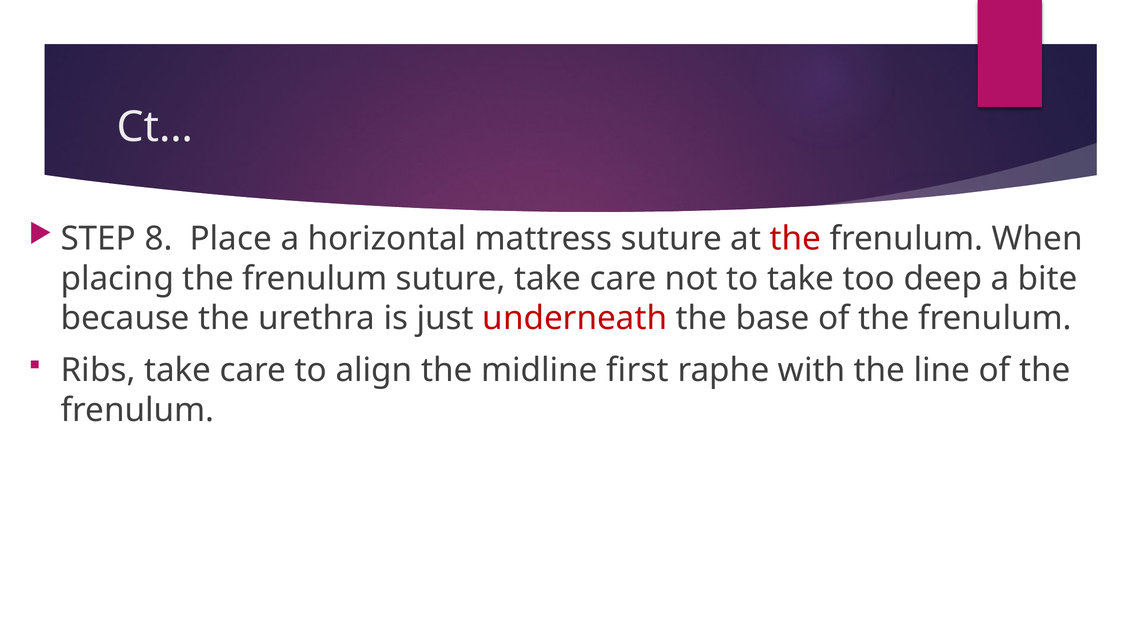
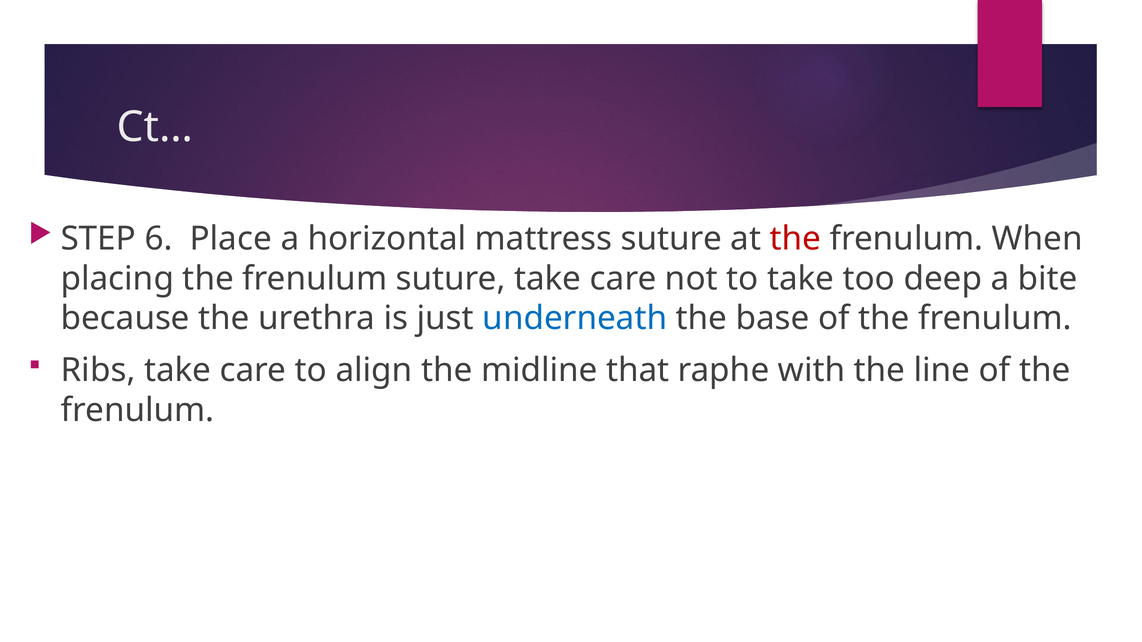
8: 8 -> 6 (159, 239)
underneath colour: red -> blue (575, 319)
first: first -> that (638, 370)
